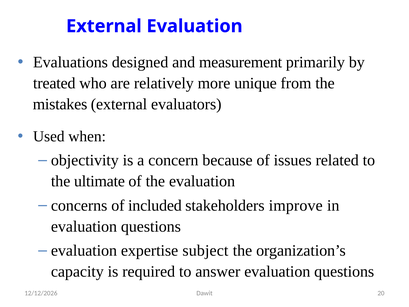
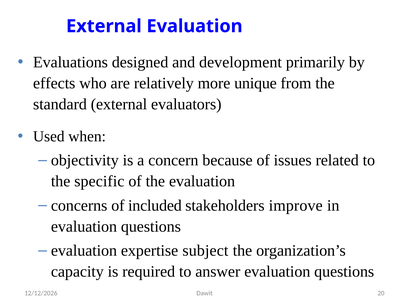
measurement: measurement -> development (240, 62)
treated: treated -> effects (54, 83)
mistakes: mistakes -> standard (60, 104)
ultimate: ultimate -> specific (99, 181)
